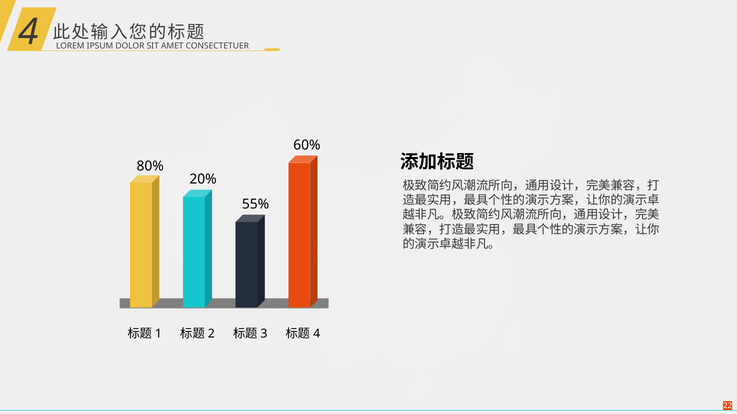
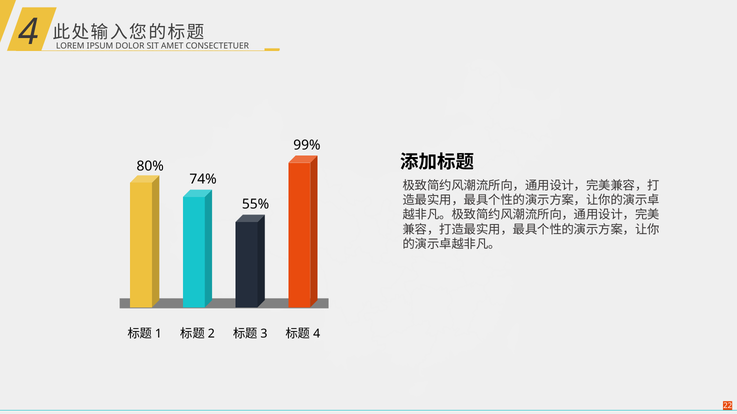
60%: 60% -> 99% (307, 145)
20%: 20% -> 74% (203, 179)
